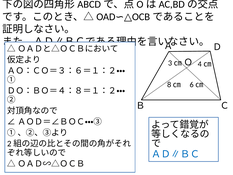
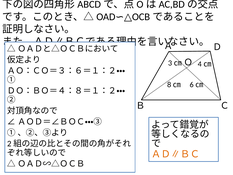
ＡＤ∥ＢＣ colour: blue -> orange (175, 154)
